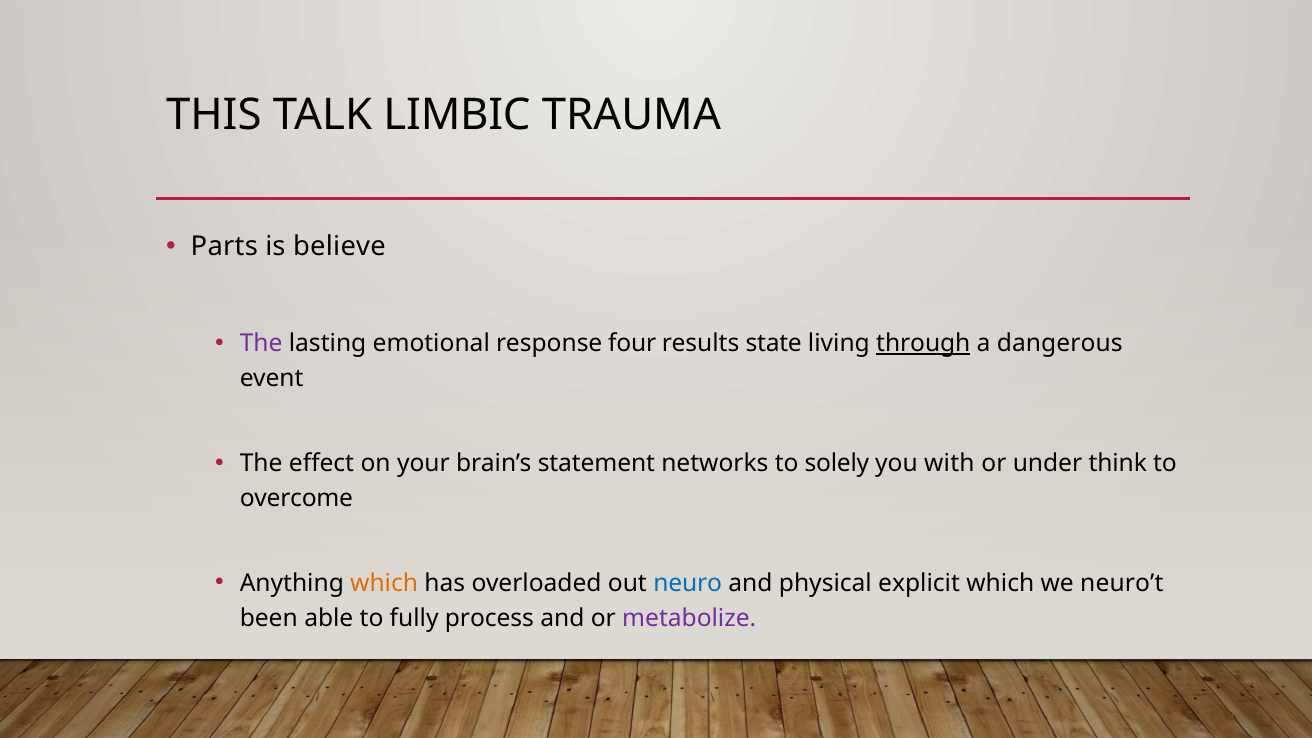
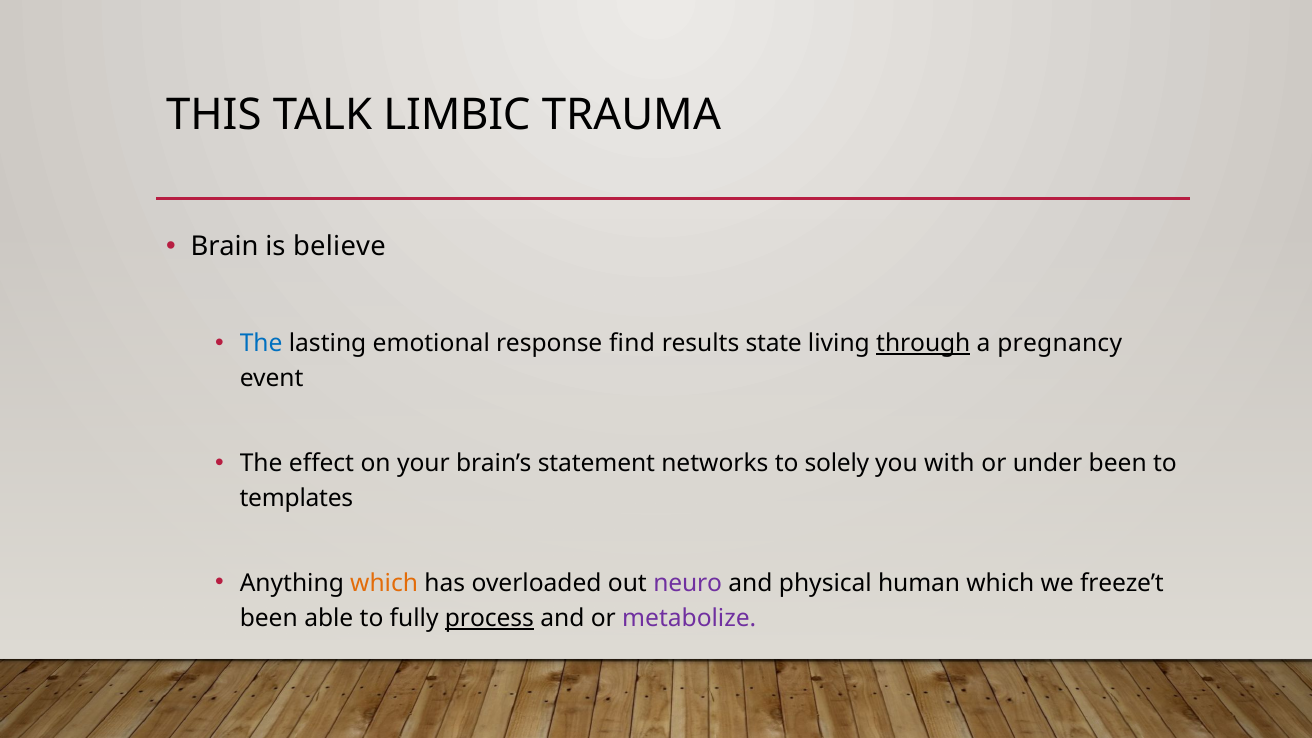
Parts: Parts -> Brain (225, 247)
The colour: purple -> blue (261, 343)
four: four -> find (632, 343)
dangerous: dangerous -> pregnancy (1060, 343)
under think: think -> been (1118, 463)
overcome: overcome -> templates (296, 499)
neuro colour: blue -> purple (688, 583)
explicit: explicit -> human (919, 583)
neuro’t: neuro’t -> freeze’t (1122, 583)
process underline: none -> present (489, 619)
